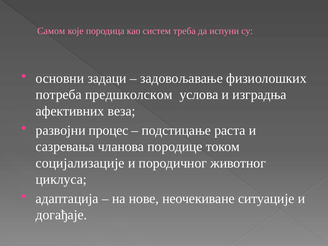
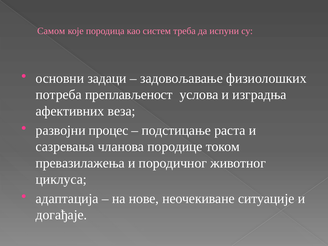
предшколском: предшколском -> преплављеност (129, 95)
социјализације: социјализације -> превазилажења (80, 163)
